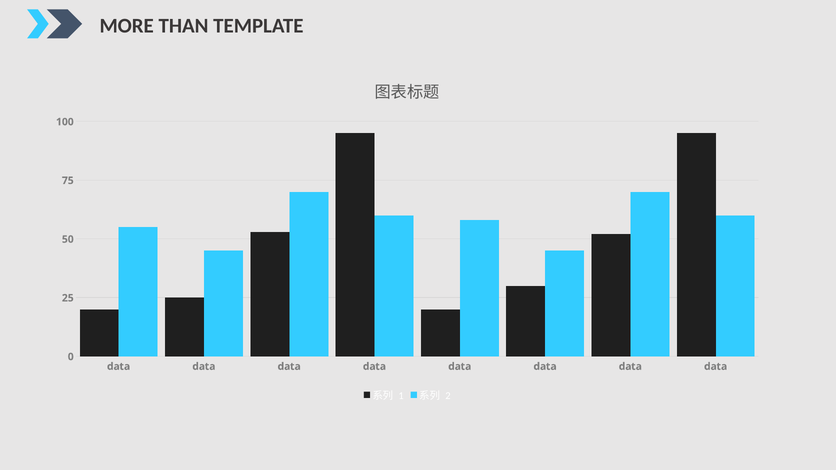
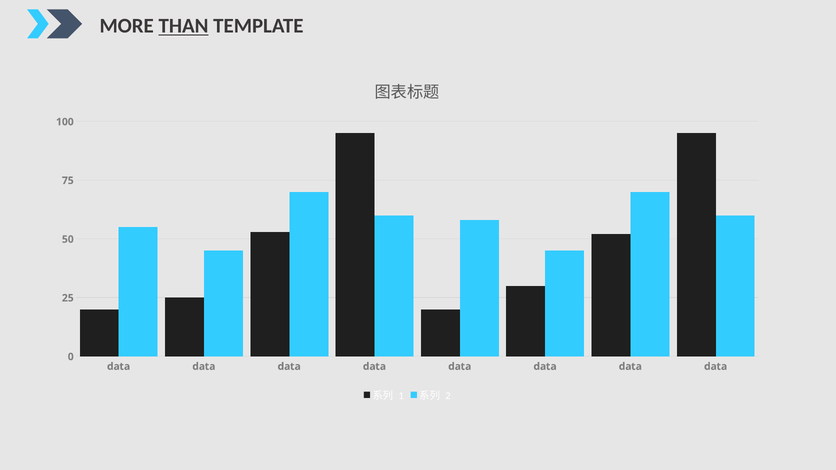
THAN underline: none -> present (183, 26)
